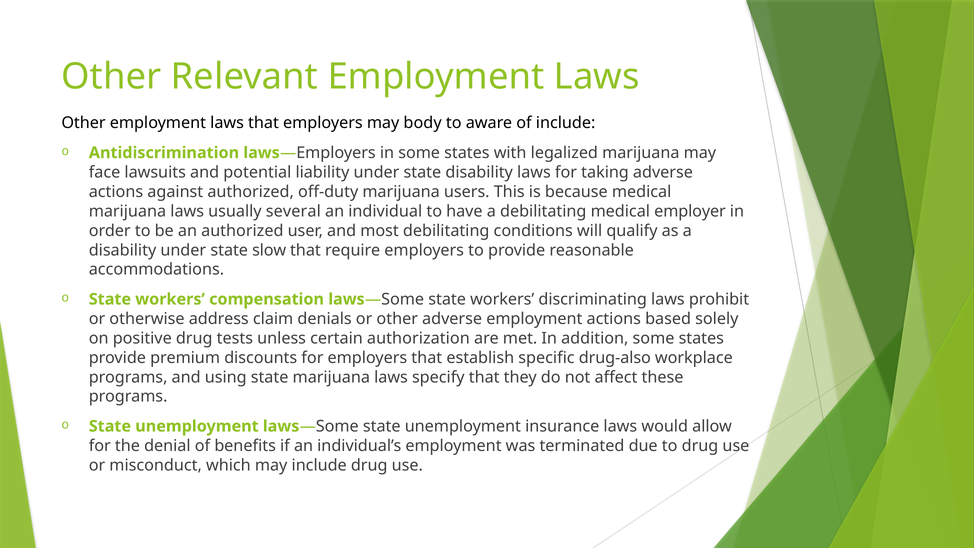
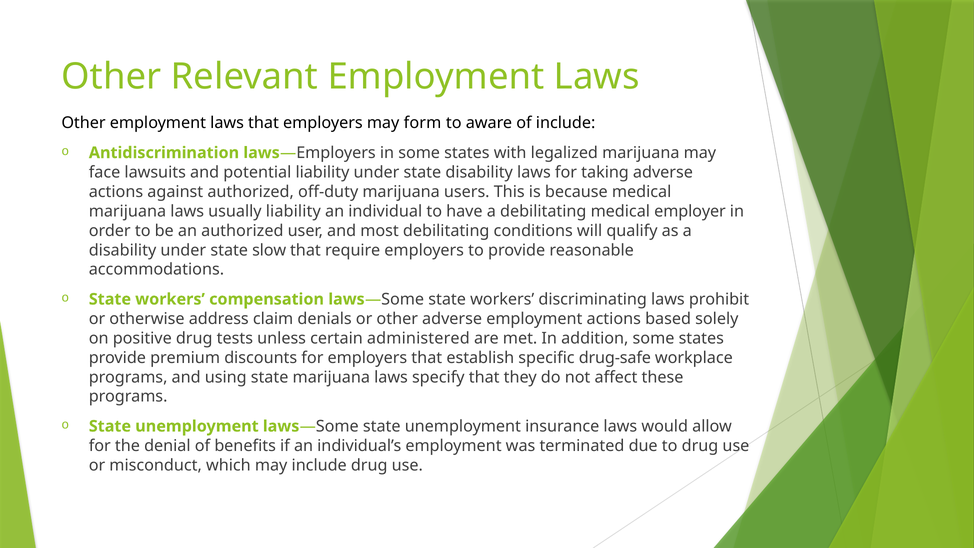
body: body -> form (423, 123)
usually several: several -> liability (293, 211)
authorization: authorization -> administered (418, 338)
drug-also: drug-also -> drug-safe (615, 358)
